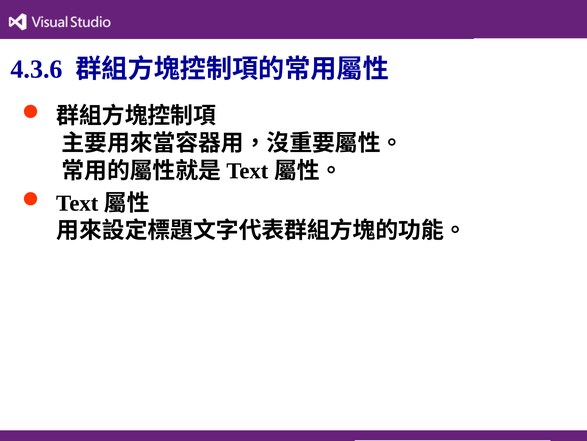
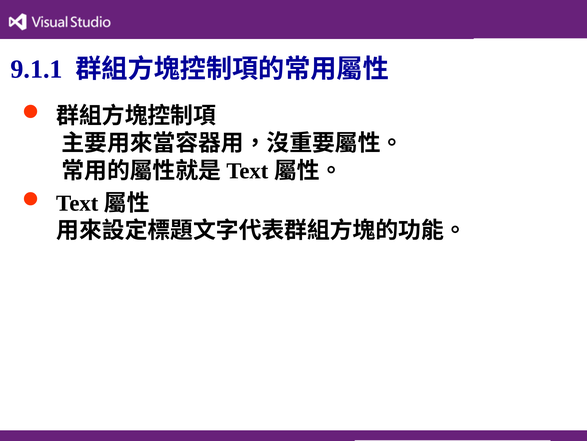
4.3.6: 4.3.6 -> 9.1.1 (37, 69)
